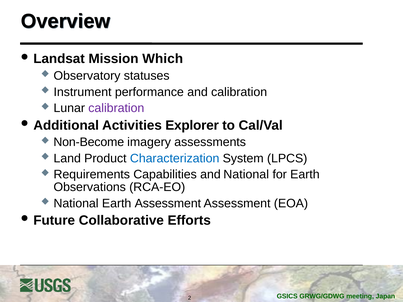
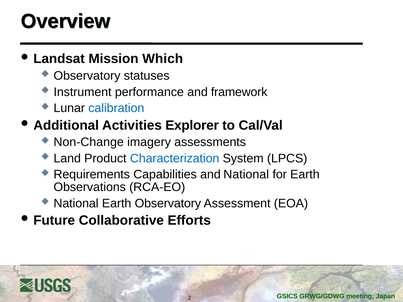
and calibration: calibration -> framework (239, 92)
calibration colour: purple -> blue (116, 108)
Non-Become: Non-Become -> Non-Change (89, 142)
Earth Assessment: Assessment -> Observatory (168, 204)
